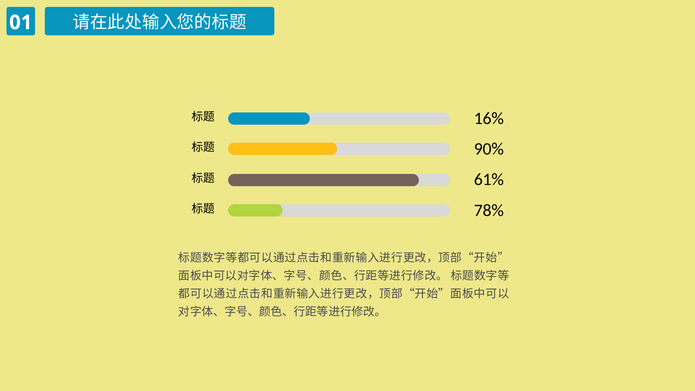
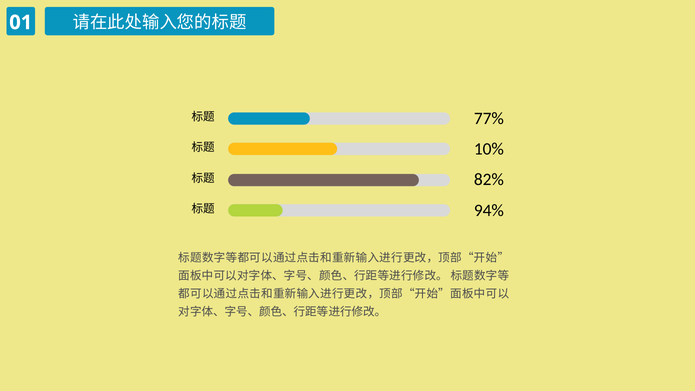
16%: 16% -> 77% (489, 118)
90%: 90% -> 10% (489, 149)
61%: 61% -> 82% (489, 180)
78%: 78% -> 94% (489, 210)
